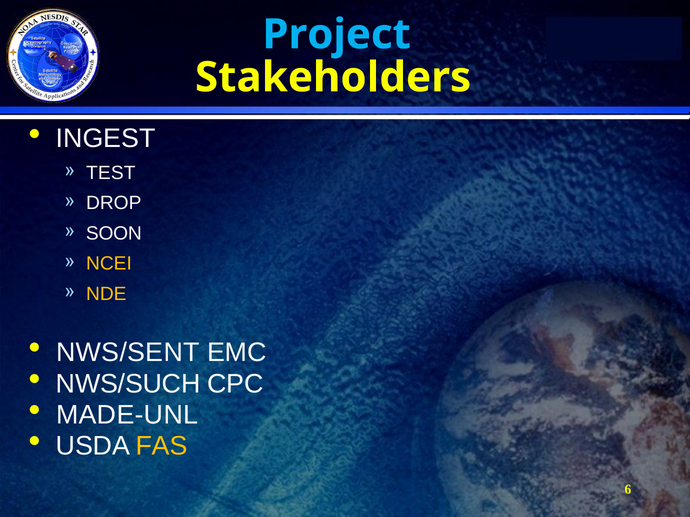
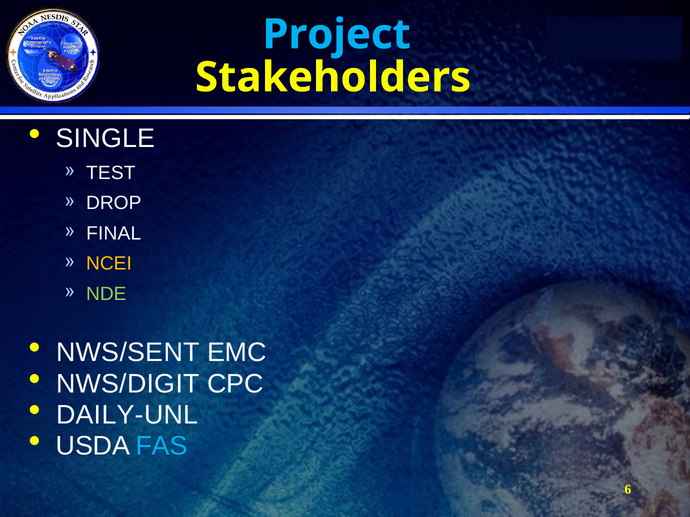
INGEST: INGEST -> SINGLE (106, 139)
SOON: SOON -> FINAL (114, 234)
NDE colour: yellow -> light green (106, 294)
NWS/SUCH: NWS/SUCH -> NWS/DIGIT (128, 384)
MADE-UNL: MADE-UNL -> DAILY-UNL (127, 415)
FAS colour: yellow -> light blue (162, 446)
